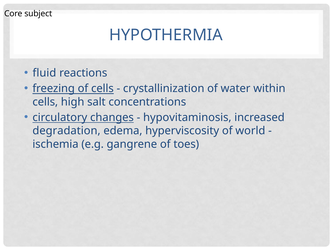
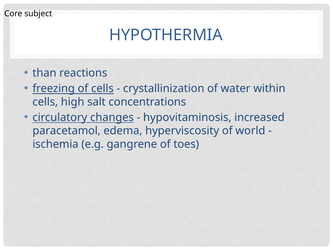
fluid: fluid -> than (44, 73)
degradation: degradation -> paracetamol (67, 131)
